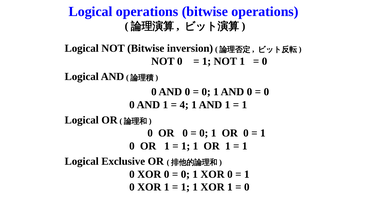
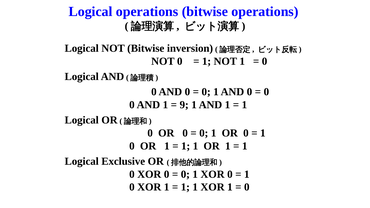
4: 4 -> 9 (184, 105)
